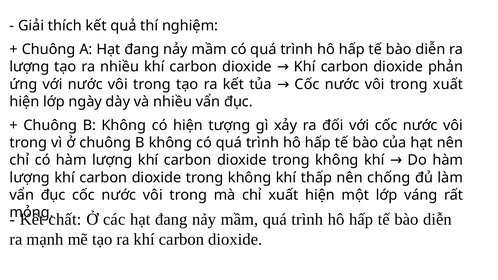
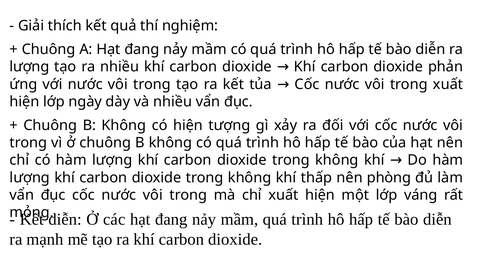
chống: chống -> phòng (389, 178)
chất: chất -> diễn (65, 219)
